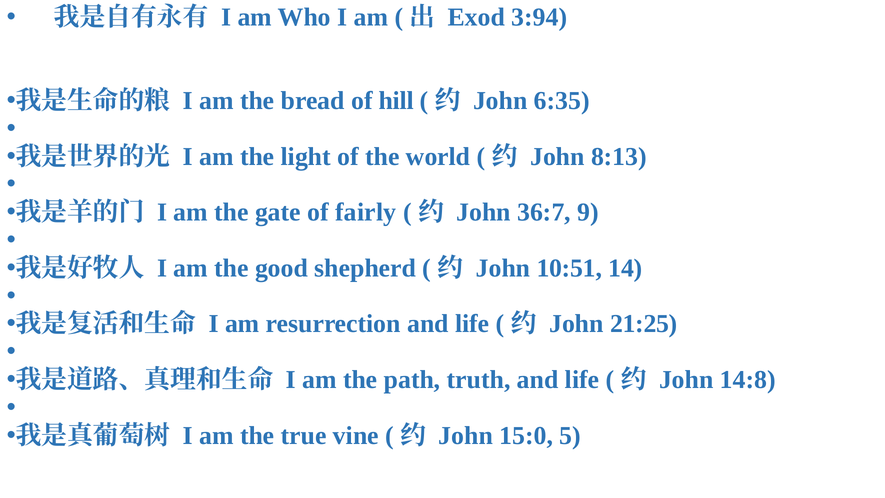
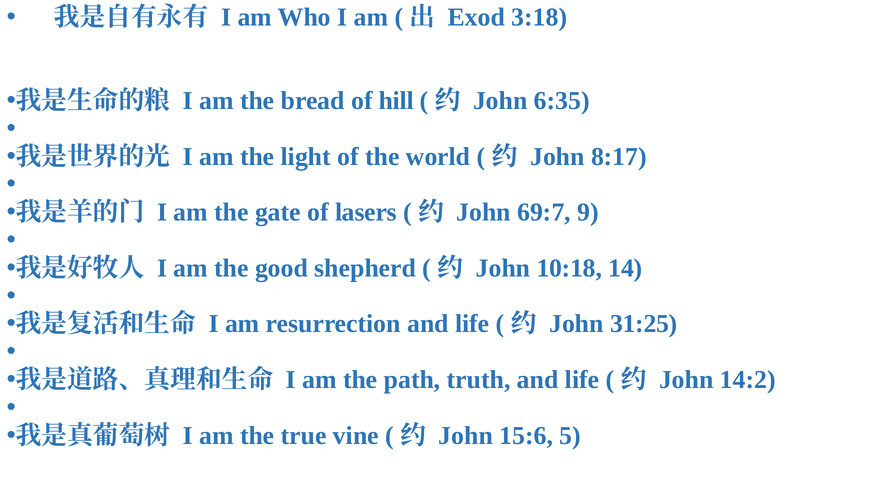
3:94: 3:94 -> 3:18 (539, 17)
8:13: 8:13 -> 8:17 (619, 157)
fairly: fairly -> lasers (366, 212)
36:7: 36:7 -> 69:7 (544, 212)
10:51: 10:51 -> 10:18 (569, 268)
21:25: 21:25 -> 31:25 (644, 324)
14:8: 14:8 -> 14:2 (748, 380)
15:0: 15:0 -> 15:6 (526, 435)
